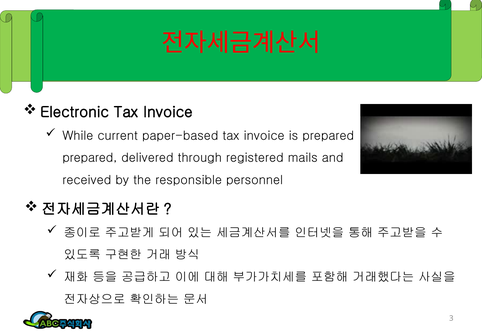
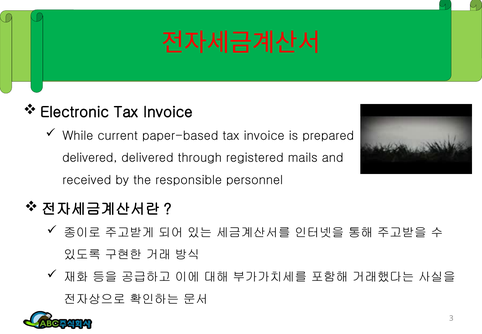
prepared: prepared -> delivered (90, 158)
